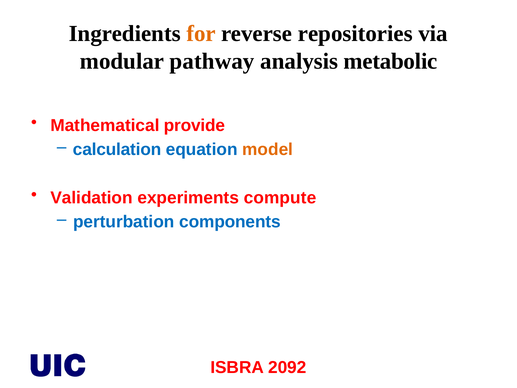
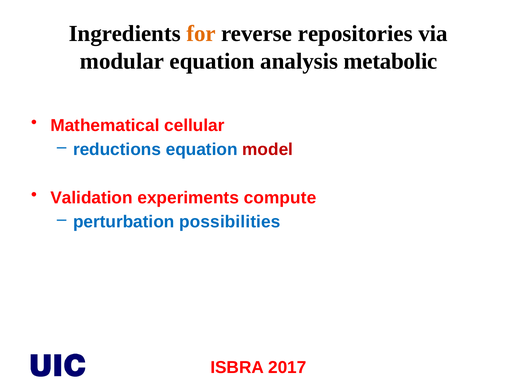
modular pathway: pathway -> equation (212, 61)
provide: provide -> cellular (194, 125)
calculation: calculation -> reductions (117, 149)
model colour: orange -> red (268, 149)
components: components -> possibilities (230, 222)
2092: 2092 -> 2017 (287, 367)
